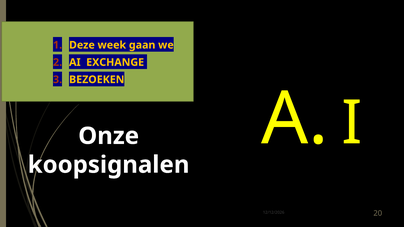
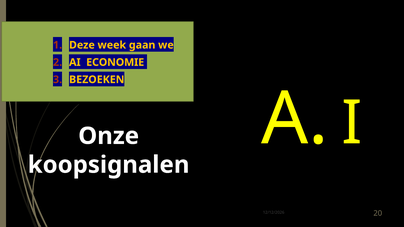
EXCHANGE: EXCHANGE -> ECONOMIE (115, 62)
